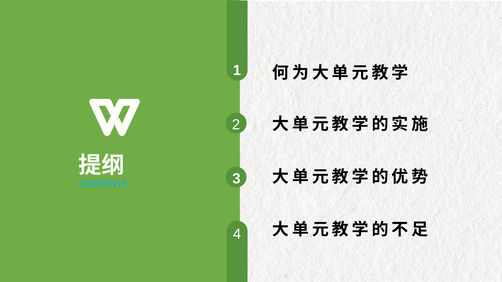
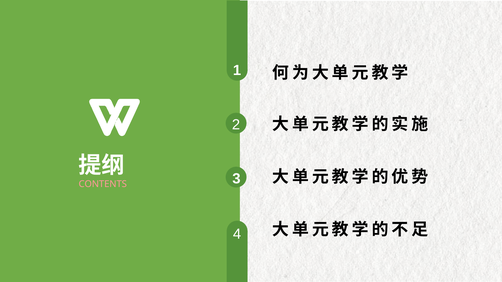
CONTENTS colour: light blue -> pink (103, 184)
